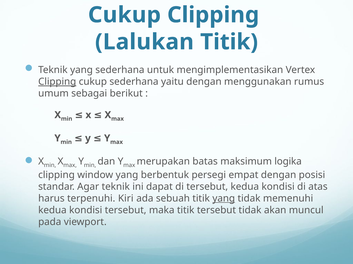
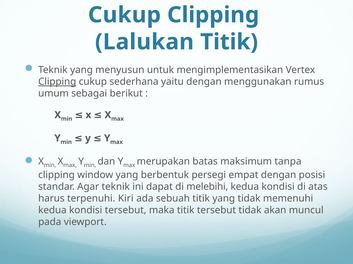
yang sederhana: sederhana -> menyusun (120, 70)
logika: logika -> tanpa (288, 162)
di tersebut: tersebut -> melebihi (207, 187)
yang underline: present -> none (224, 199)
